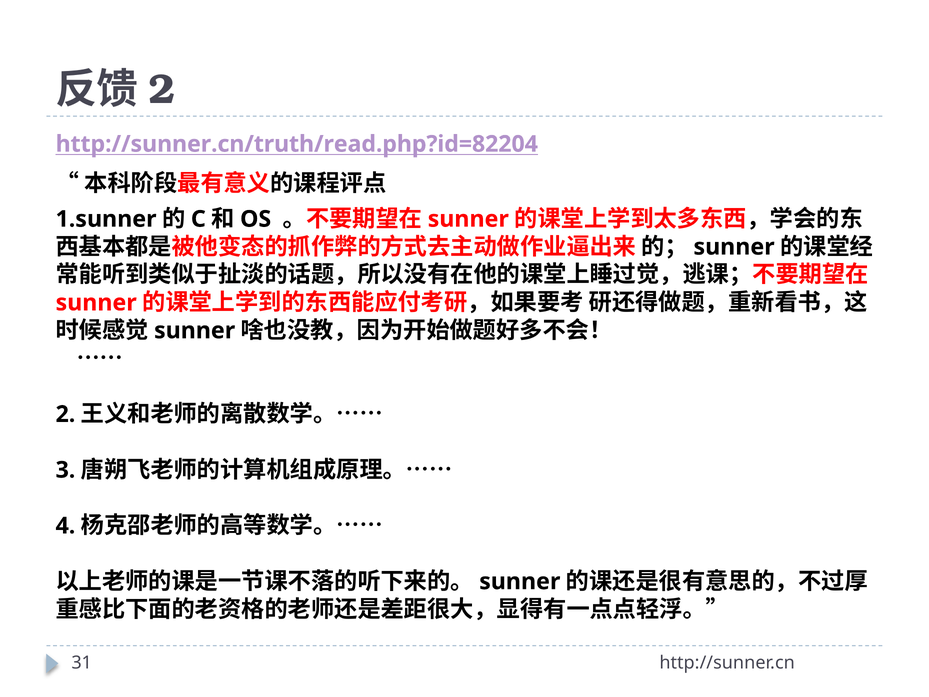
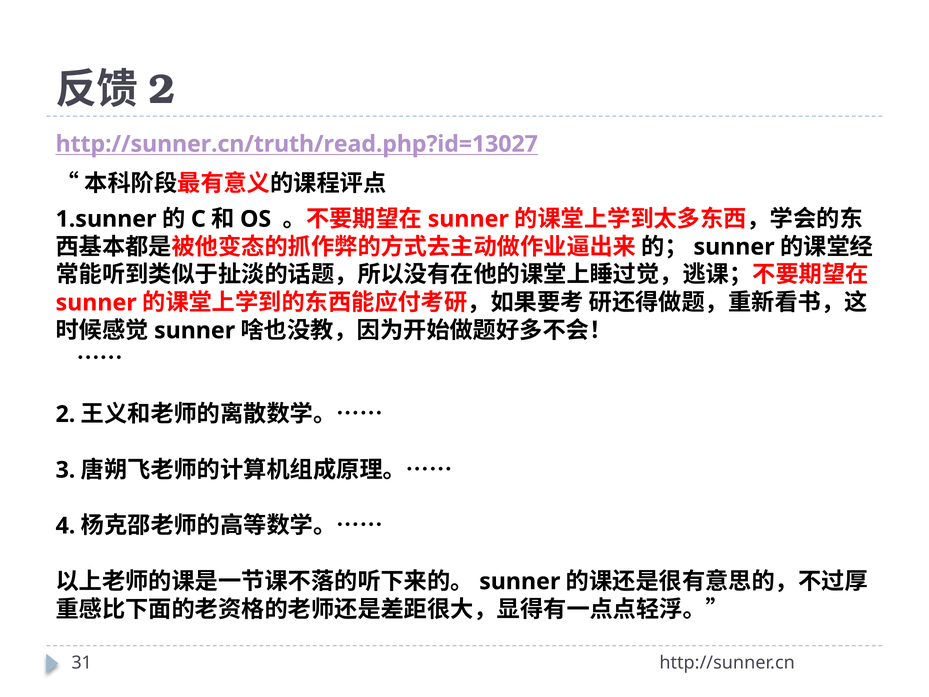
http://sunner.cn/truth/read.php?id=82204: http://sunner.cn/truth/read.php?id=82204 -> http://sunner.cn/truth/read.php?id=13027 (297, 144)
